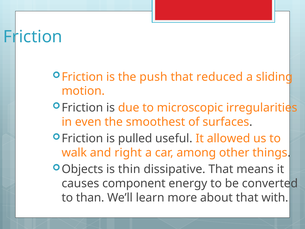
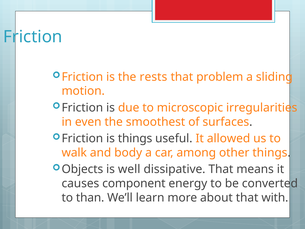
push: push -> rests (153, 77)
reduced: reduced -> problem (220, 77)
is pulled: pulled -> things (135, 138)
right: right -> body (128, 153)
thin: thin -> well (129, 169)
